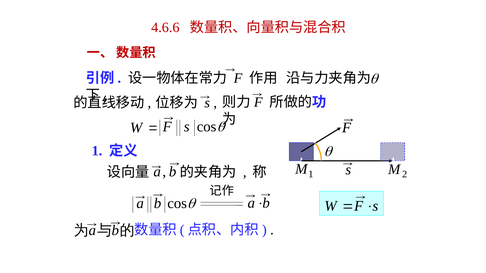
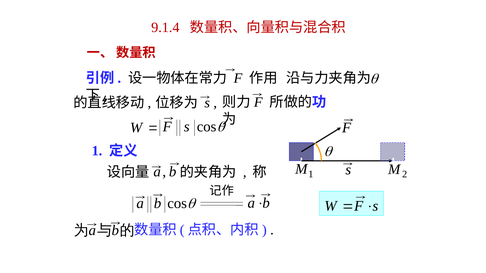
4.6.6: 4.6.6 -> 9.1.4 (165, 27)
